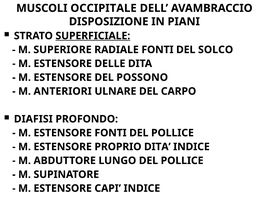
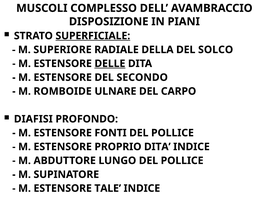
OCCIPITALE: OCCIPITALE -> COMPLESSO (104, 8)
RADIALE FONTI: FONTI -> DELLA (157, 50)
DELLE underline: none -> present (110, 63)
POSSONO: POSSONO -> SECONDO (142, 77)
ANTERIORI: ANTERIORI -> ROMBOIDE (63, 91)
CAPI: CAPI -> TALE (108, 188)
